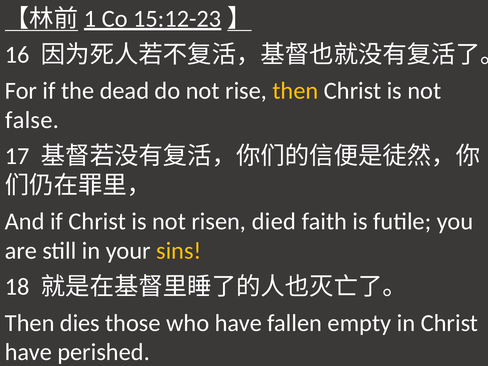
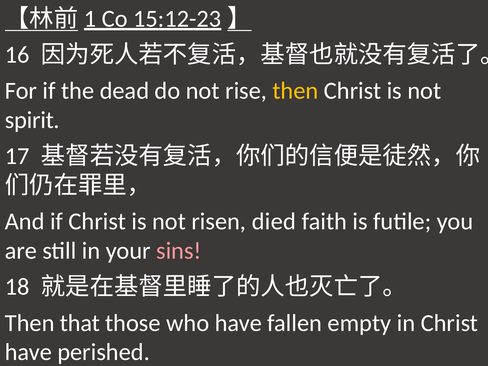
false: false -> spirit (32, 120)
sins colour: yellow -> pink (179, 251)
dies: dies -> that (80, 323)
